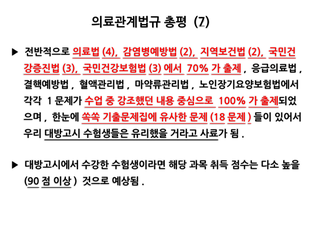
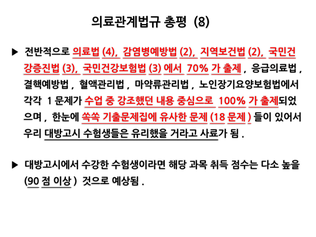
7: 7 -> 8 (202, 22)
